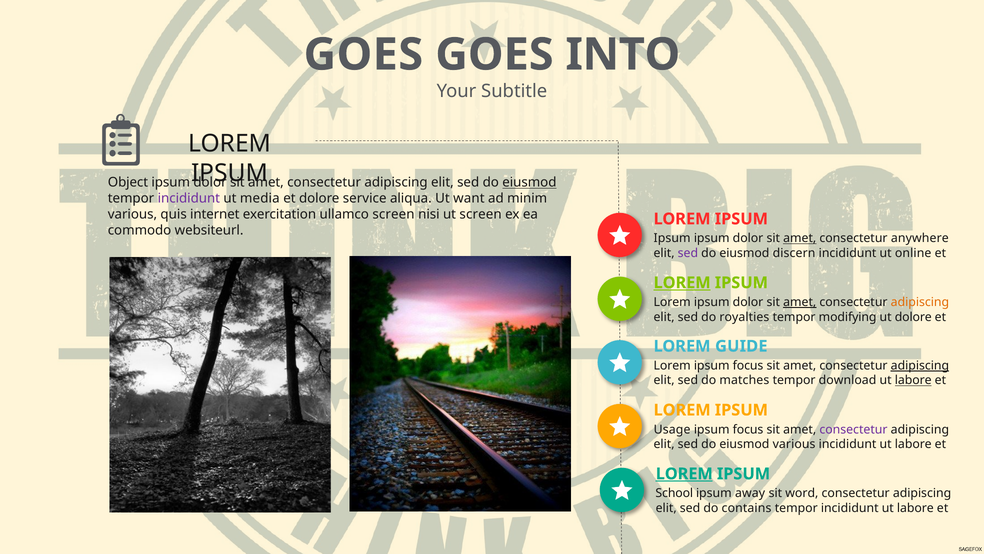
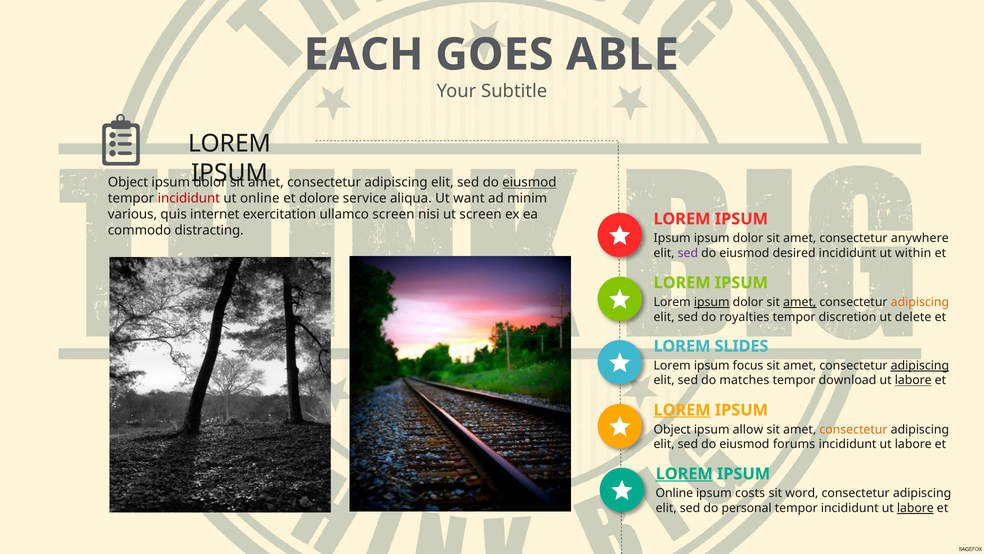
GOES: GOES -> EACH (364, 55)
INTO: INTO -> ABLE (622, 55)
incididunt colour: purple -> red (189, 198)
ut media: media -> online (260, 198)
websiteurl: websiteurl -> distracting (209, 230)
amet underline: present -> none (800, 238)
discern: discern -> desired (794, 253)
online: online -> within (913, 253)
LOREM underline: present -> none (682, 283)
ipsum underline: none -> present (712, 302)
modifying: modifying -> discretion (848, 317)
ut dolore: dolore -> delete (913, 317)
GUIDE: GUIDE -> SLIDES (741, 346)
LOREM underline: none -> present (682, 410)
Usage: Usage -> Object (672, 429)
focus: focus -> allow (748, 429)
consectetur colour: purple -> orange (853, 429)
eiusmod various: various -> forums (794, 444)
School: School -> Online (674, 493)
away: away -> costs (750, 493)
contains: contains -> personal (747, 508)
labore underline: none -> present (915, 508)
